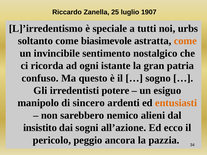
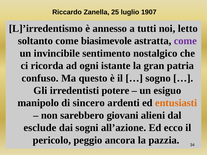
speciale: speciale -> annesso (110, 29)
urbs: urbs -> letto (188, 29)
come colour: orange -> purple (185, 41)
nemico: nemico -> giovani (123, 115)
insistito: insistito -> esclude (40, 128)
